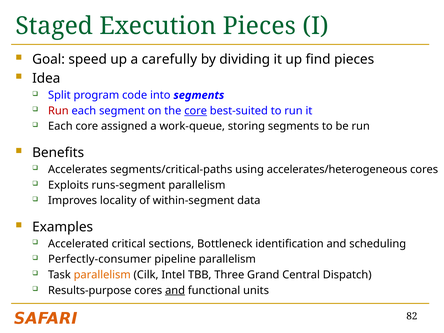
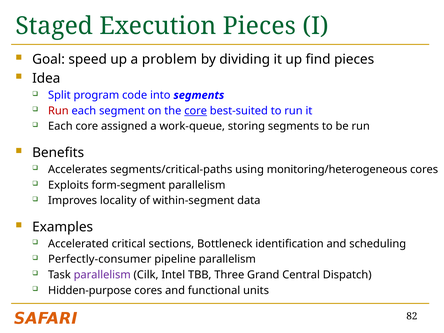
carefully: carefully -> problem (169, 59)
accelerates/heterogeneous: accelerates/heterogeneous -> monitoring/heterogeneous (337, 169)
runs-segment: runs-segment -> form-segment (129, 185)
parallelism colour: orange -> purple (102, 275)
Results-purpose: Results-purpose -> Hidden-purpose (90, 290)
and underline: present -> none (175, 290)
